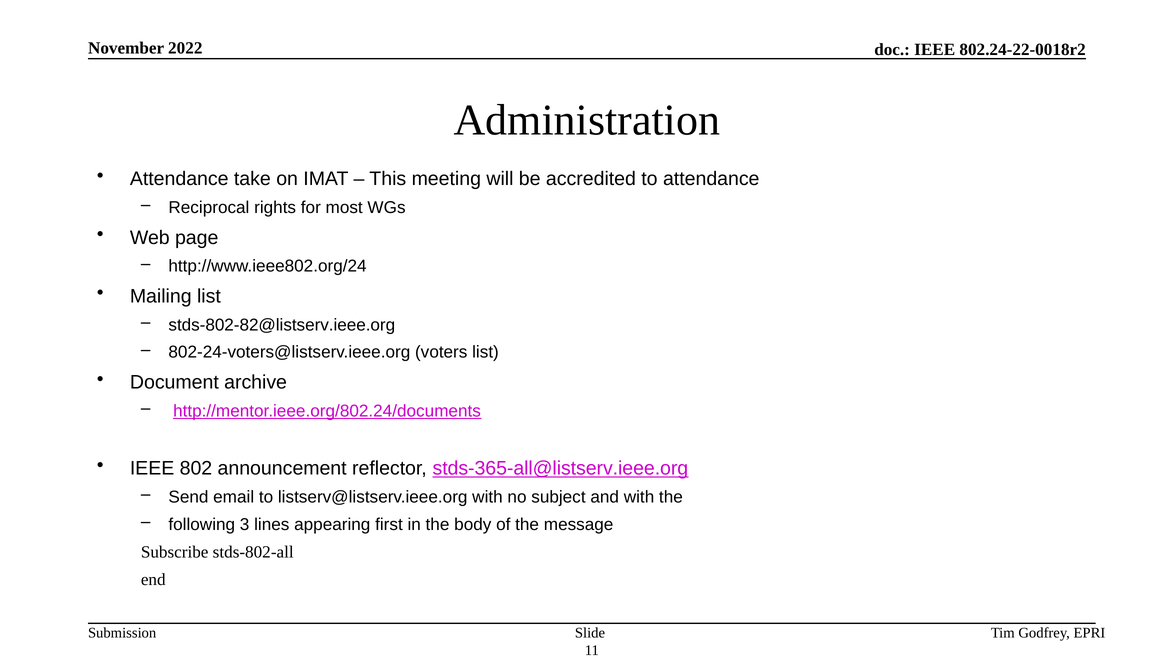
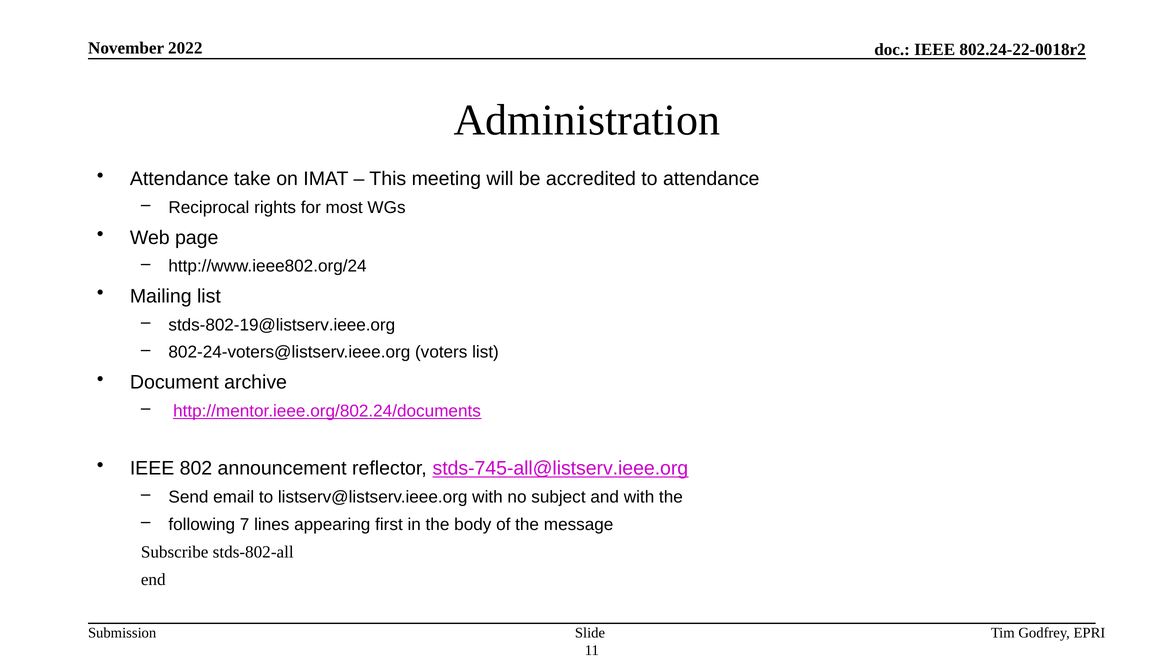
stds-802-82@listserv.ieee.org: stds-802-82@listserv.ieee.org -> stds-802-19@listserv.ieee.org (282, 325)
stds-365-all@listserv.ieee.org: stds-365-all@listserv.ieee.org -> stds-745-all@listserv.ieee.org (560, 469)
3: 3 -> 7 (245, 525)
